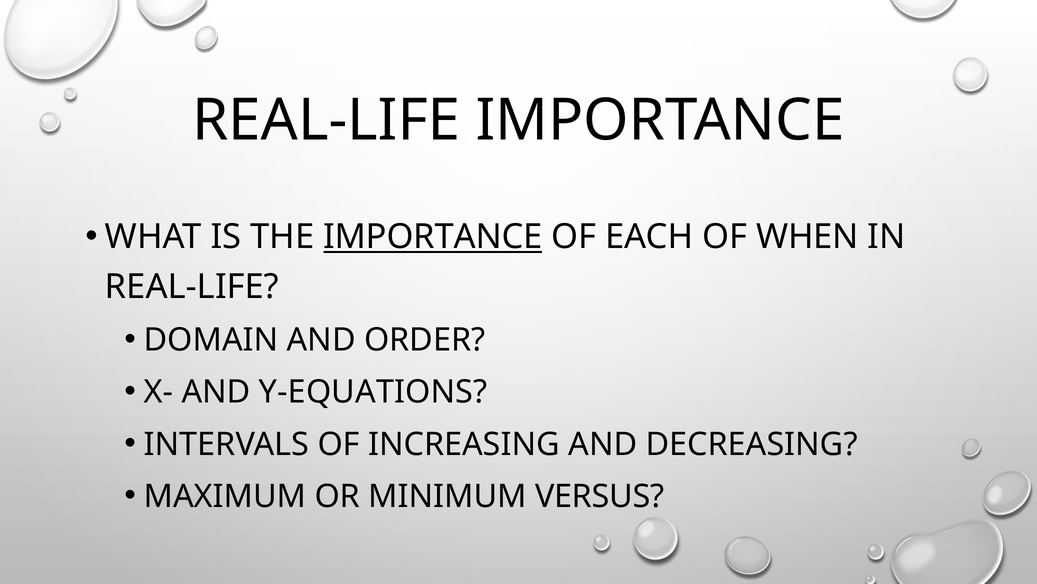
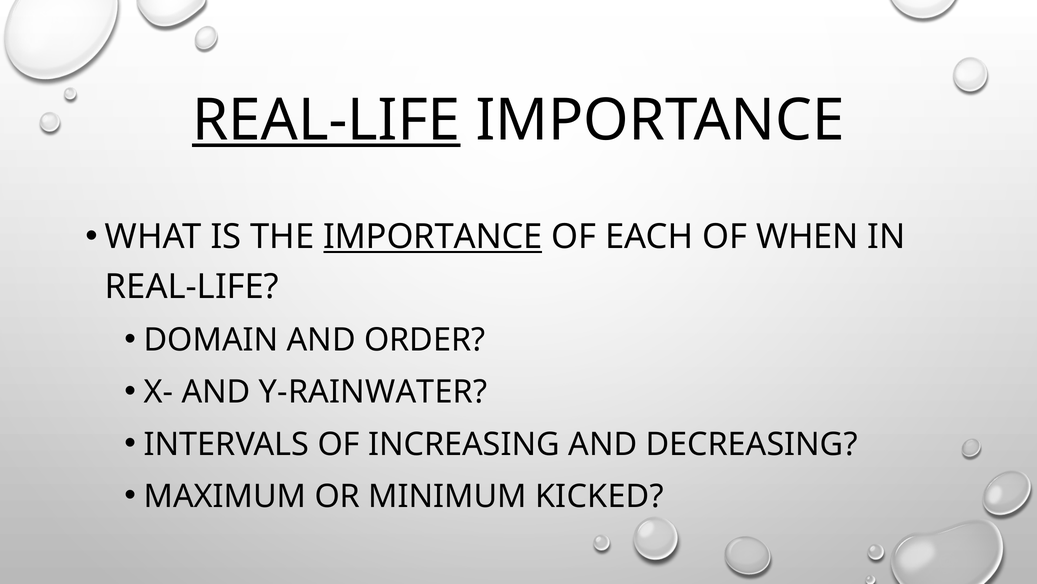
REAL-LIFE underline: none -> present (326, 120)
Y-EQUATIONS: Y-EQUATIONS -> Y-RAINWATER (373, 392)
VERSUS: VERSUS -> KICKED (599, 496)
